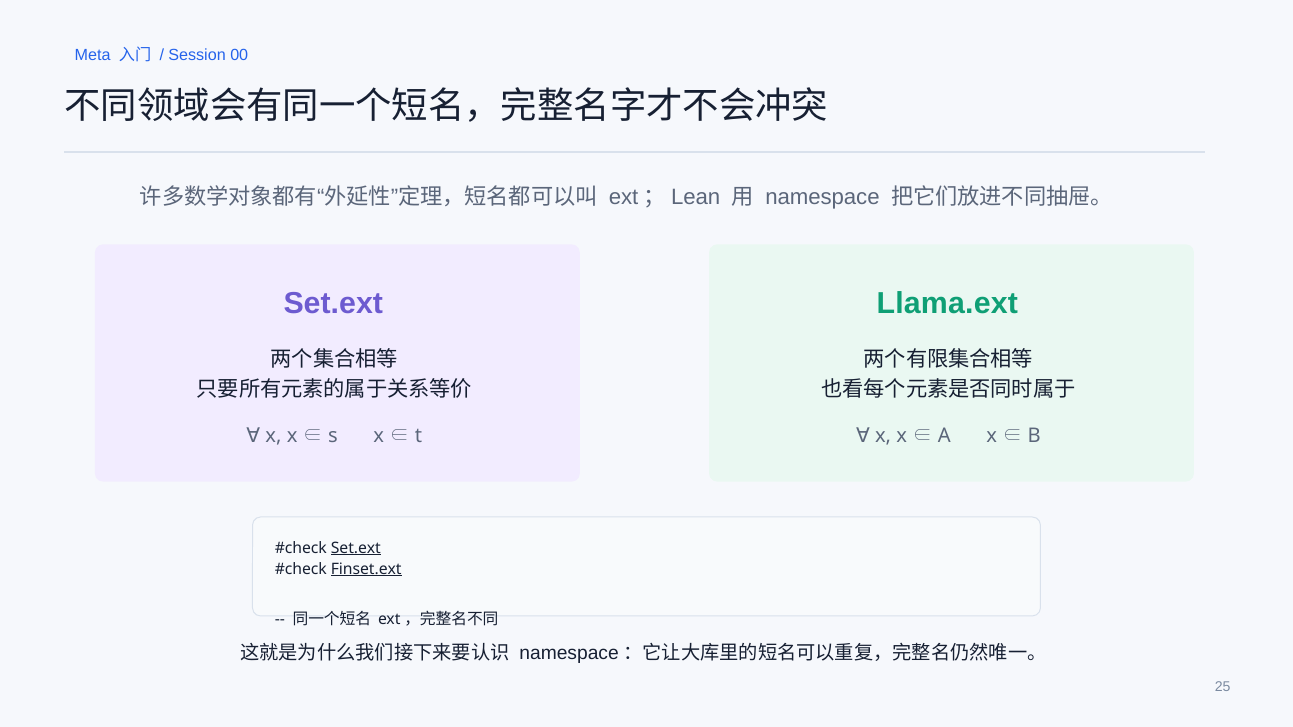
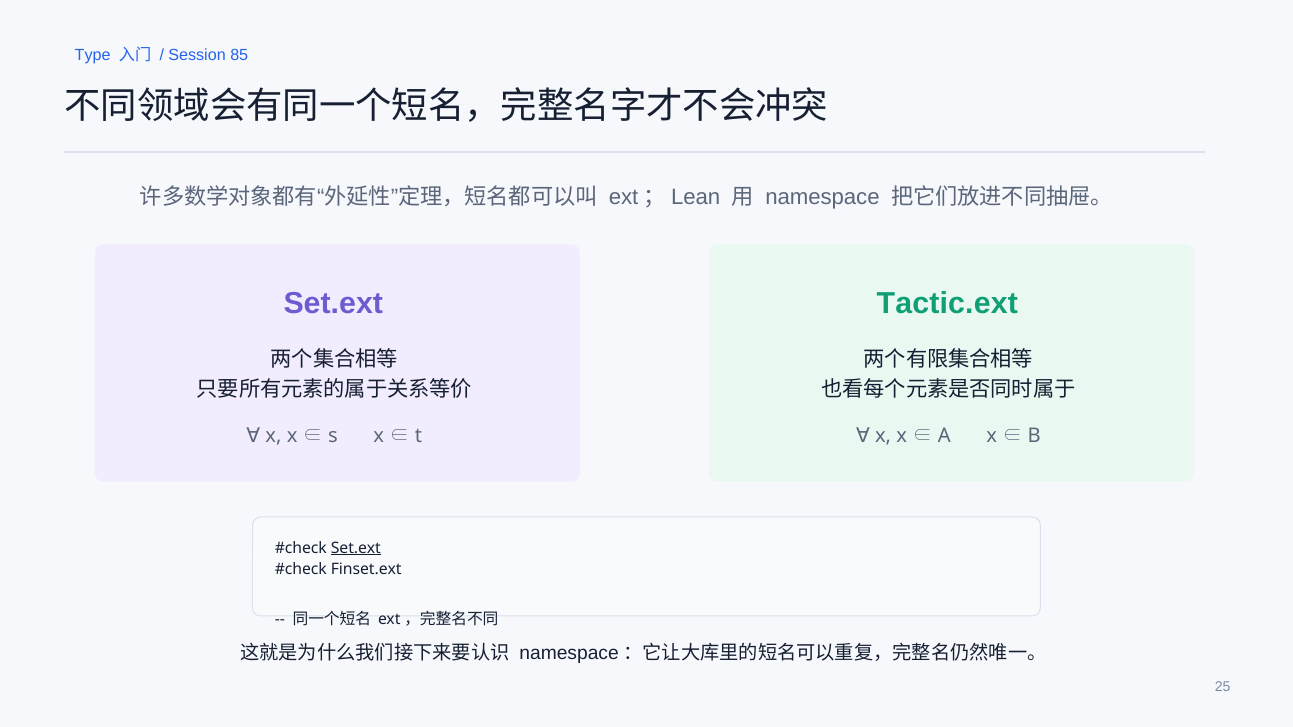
Meta: Meta -> Type (93, 55)
00: 00 -> 85 (239, 55)
Llama.ext: Llama.ext -> Tactic.ext (947, 304)
Finset.ext underline: present -> none (366, 569)
